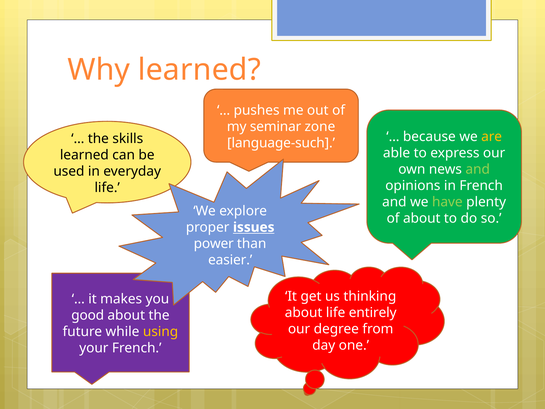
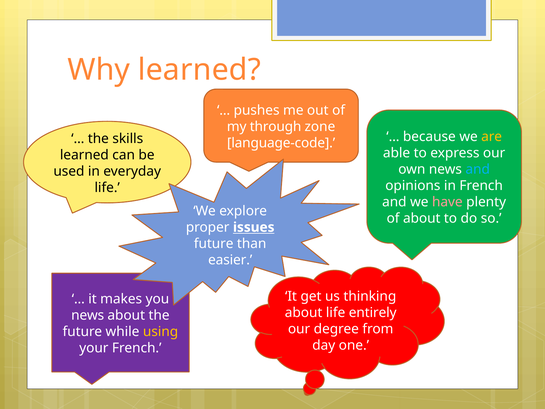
seminar: seminar -> through (276, 126)
language-such: language-such -> language-code (281, 143)
and colour: light green -> light blue (478, 169)
have colour: light green -> pink (447, 202)
power: power -> future (214, 243)
good: good -> news (88, 315)
